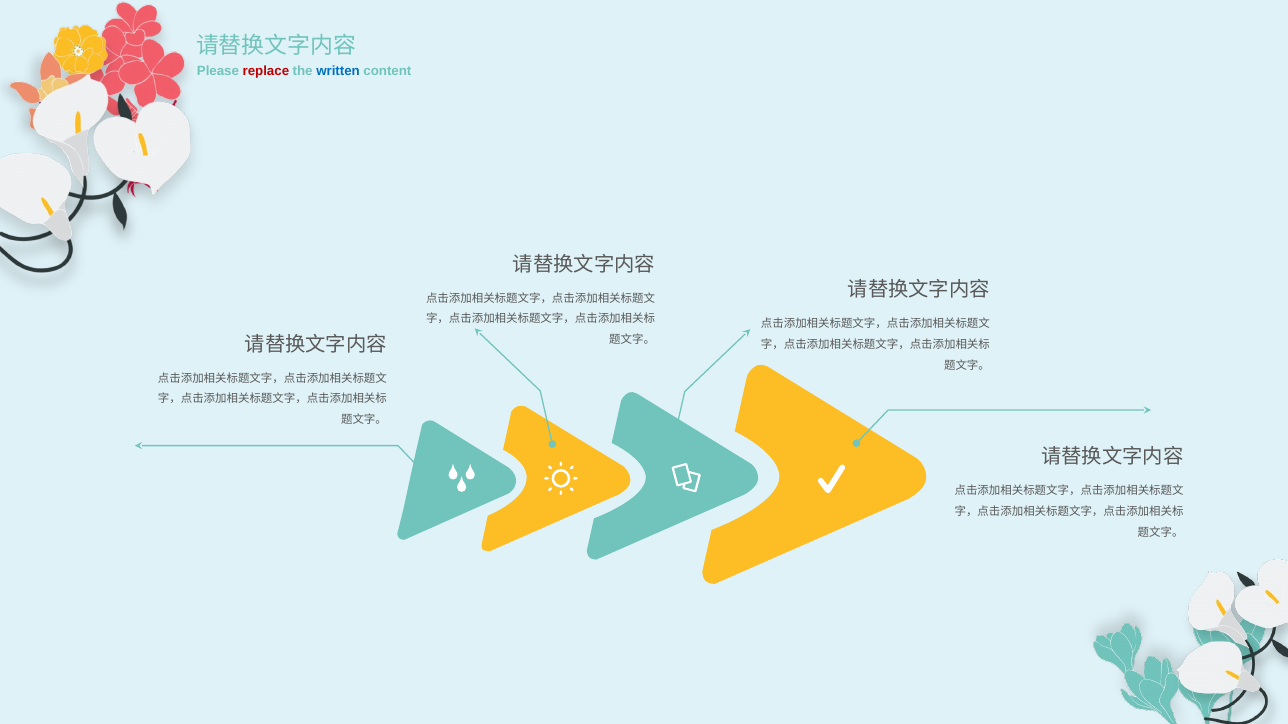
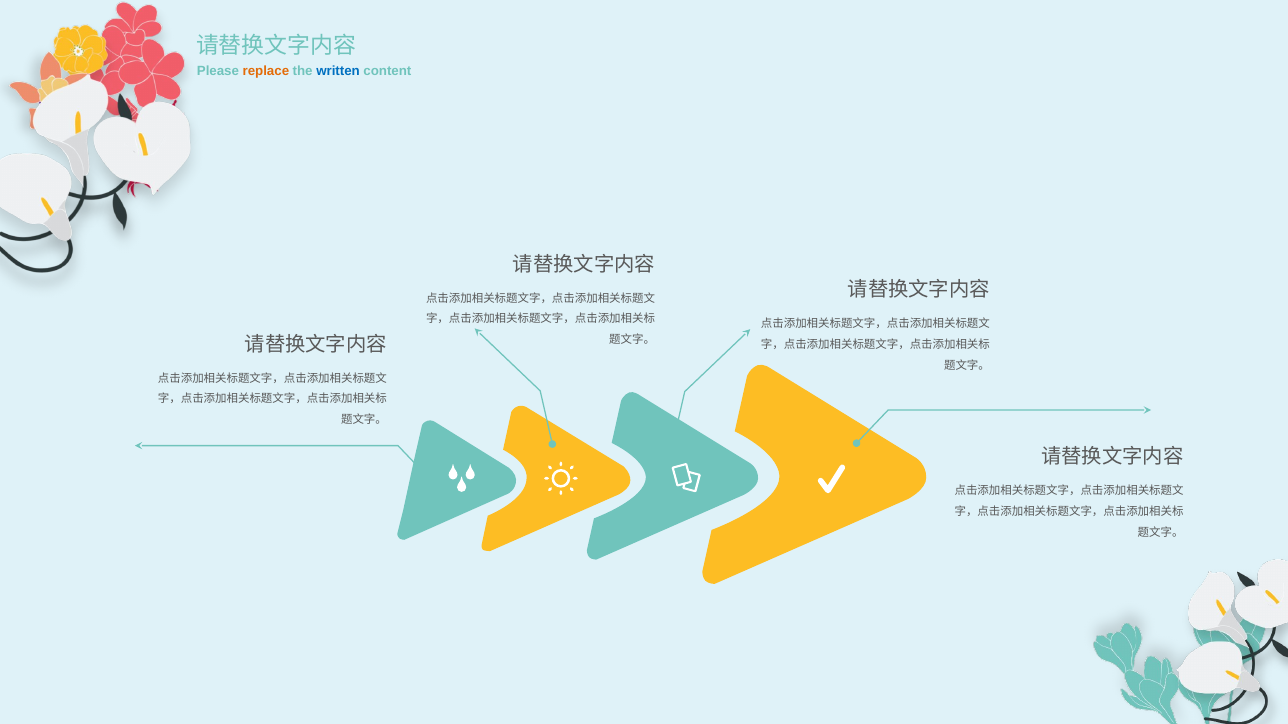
replace colour: red -> orange (266, 71)
